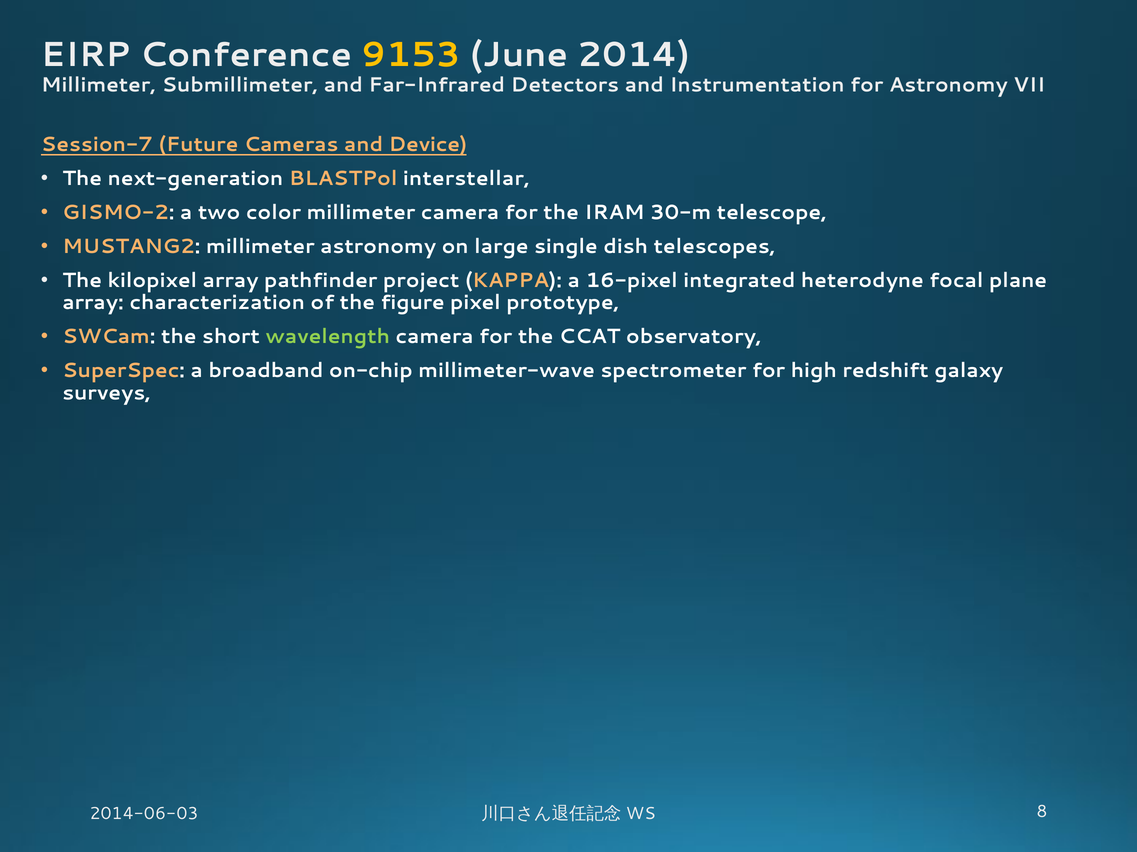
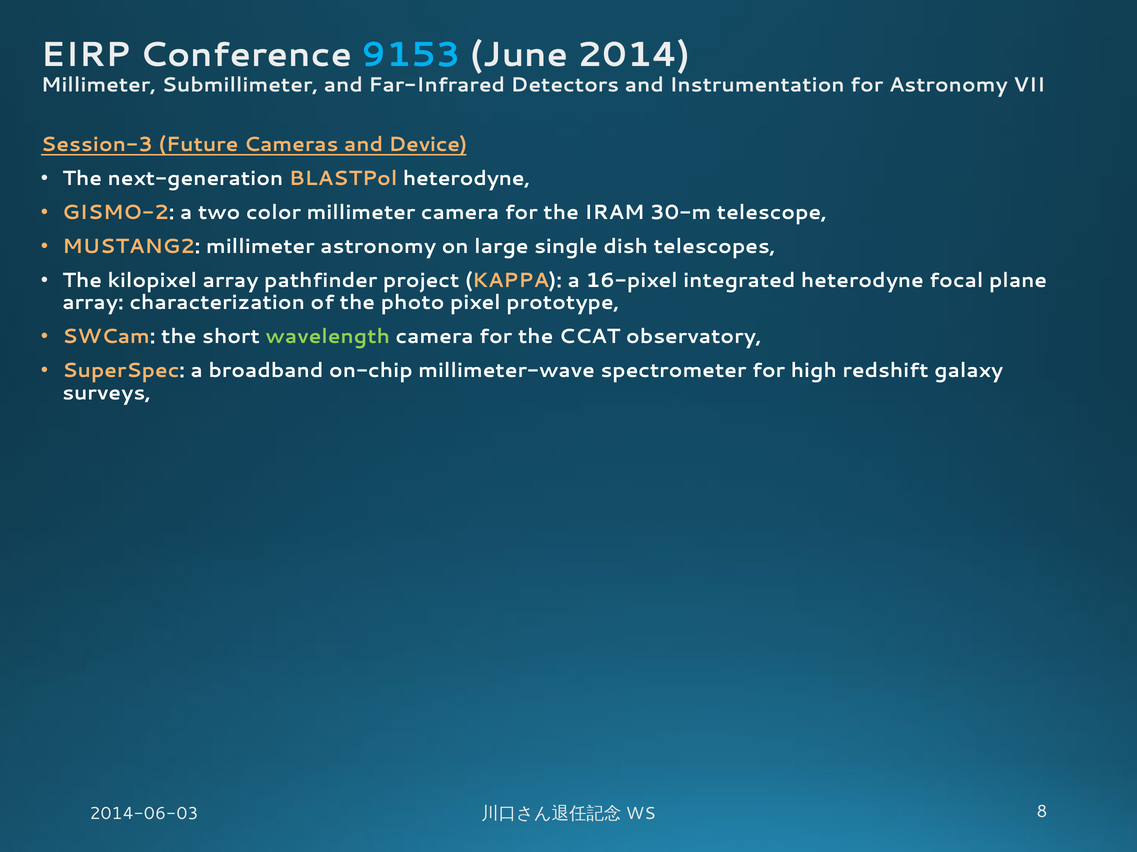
9153 colour: yellow -> light blue (411, 55)
Session-7: Session-7 -> Session-3 (97, 144)
BLASTPol interstellar: interstellar -> heterodyne (466, 178)
figure: figure -> photo (413, 303)
